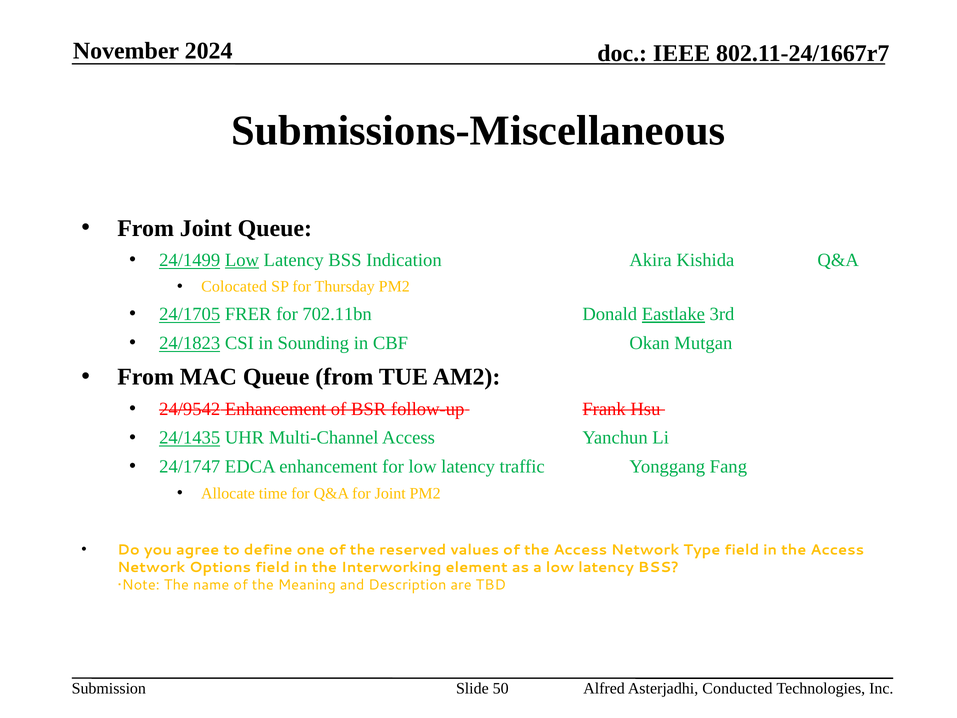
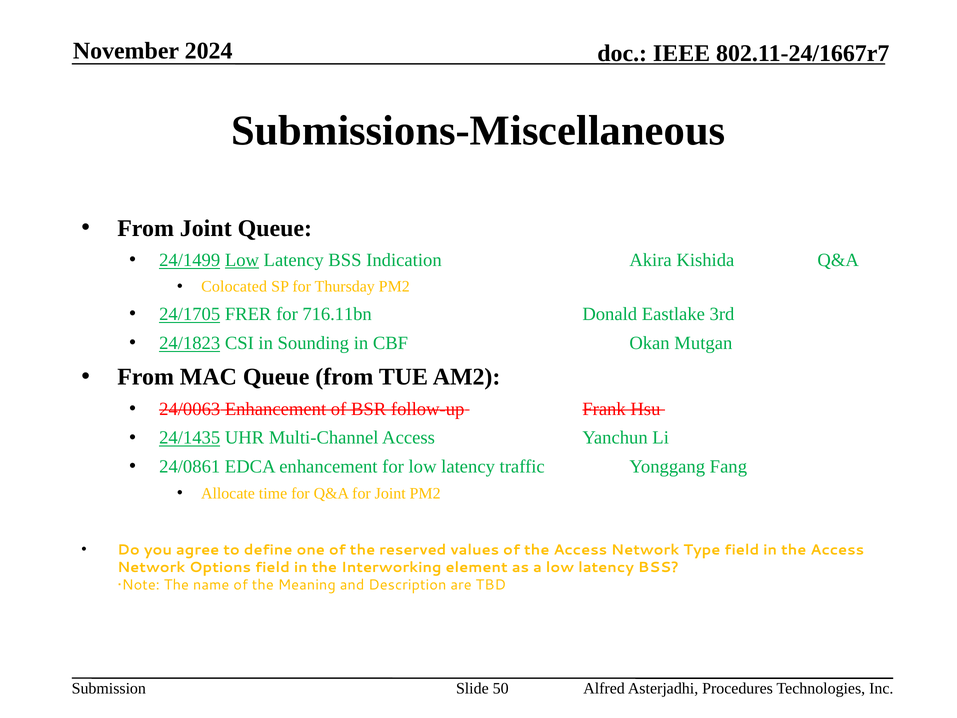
702.11bn: 702.11bn -> 716.11bn (337, 314)
Eastlake underline: present -> none (673, 314)
24/9542: 24/9542 -> 24/0063 (190, 409)
24/1747: 24/1747 -> 24/0861 (190, 467)
Conducted: Conducted -> Procedures (738, 688)
